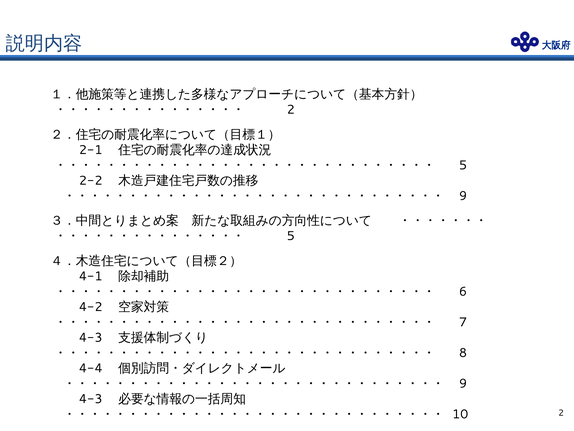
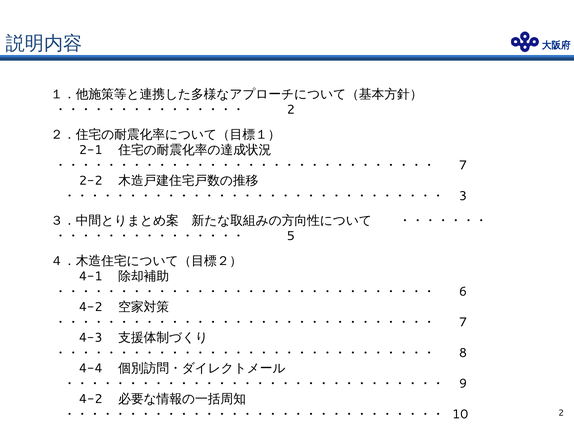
5: 5 -> 7 (463, 165)
9: 9 -> 3 (463, 196)
4-3: 4-3 -> 4-2 (91, 398)
